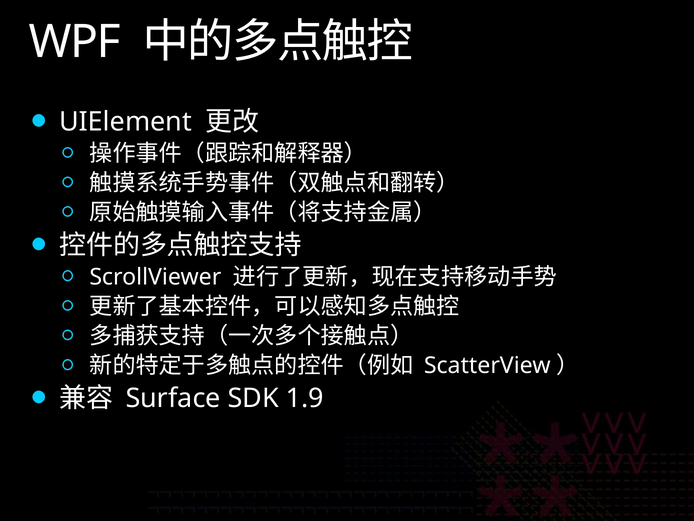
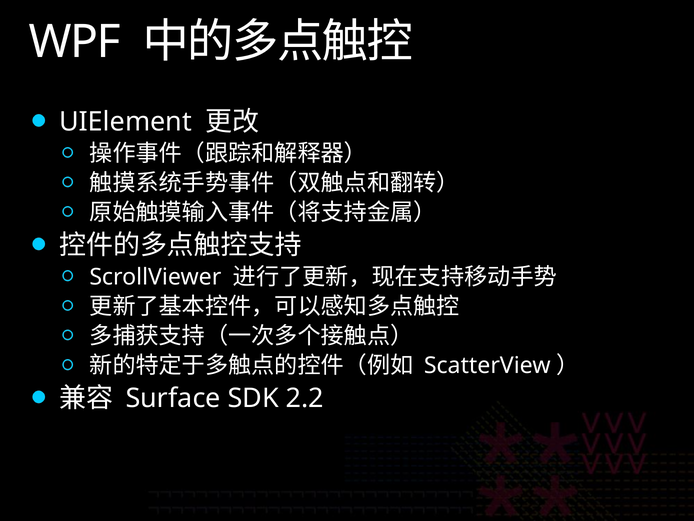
1.9: 1.9 -> 2.2 (305, 398)
